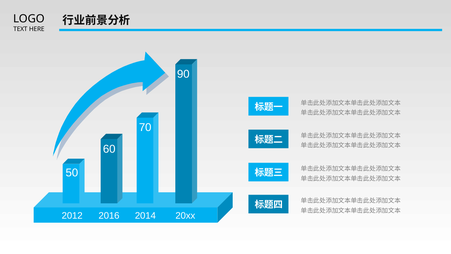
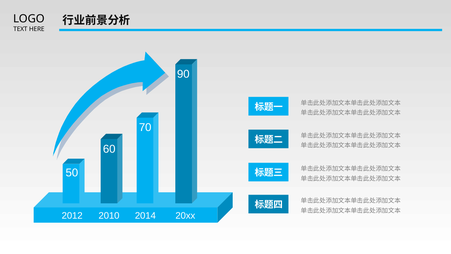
2016: 2016 -> 2010 (109, 215)
